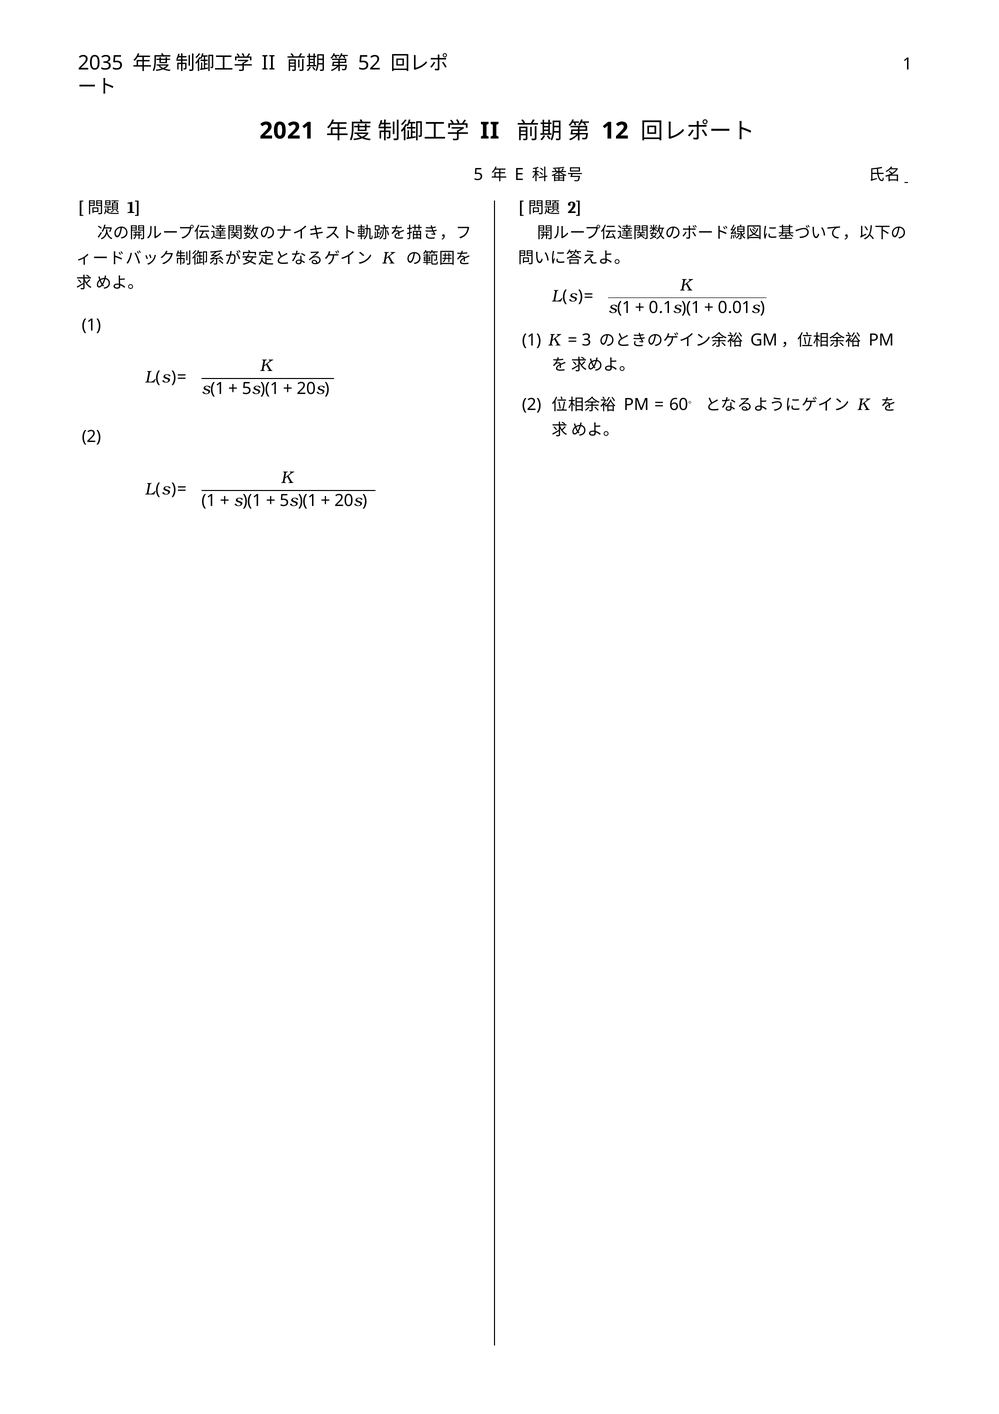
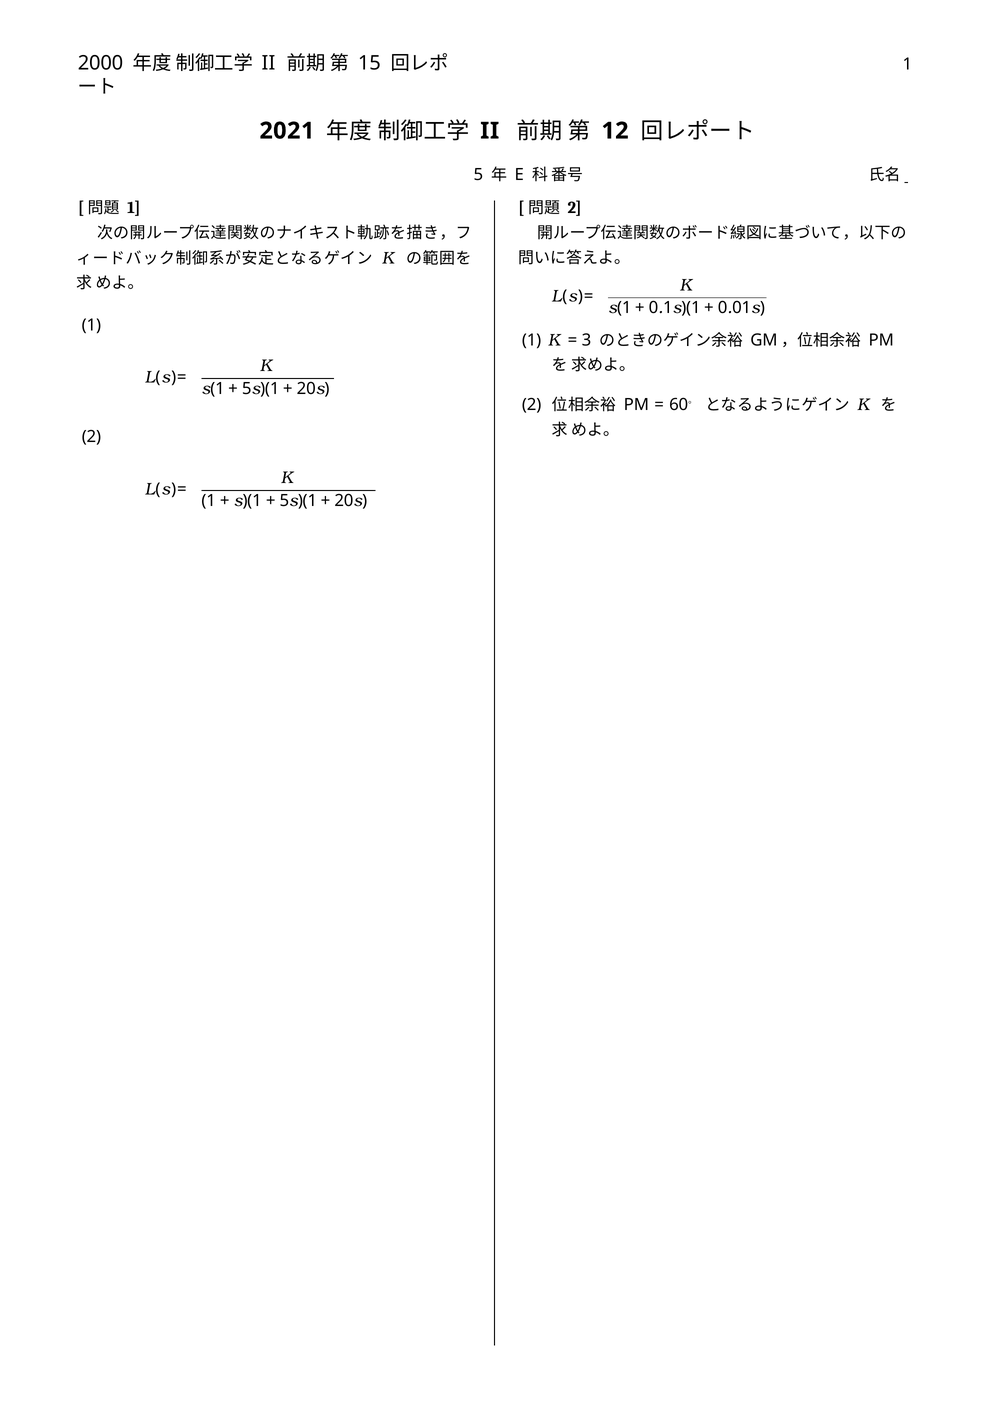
2035: 2035 -> 2000 (100, 63)
52: 52 -> 15 (369, 63)
